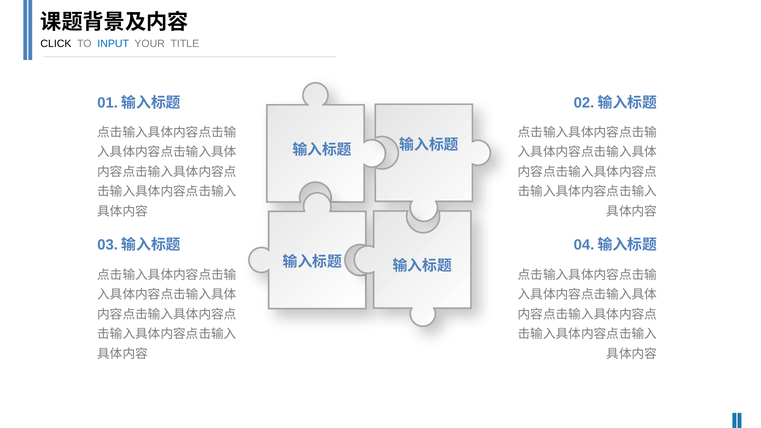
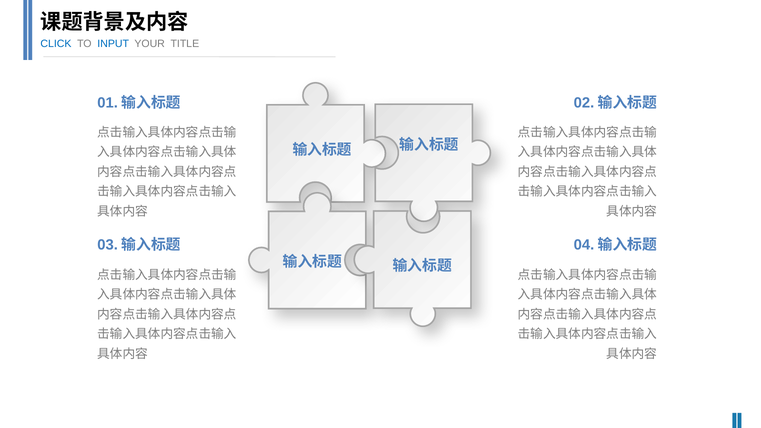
CLICK colour: black -> blue (56, 44)
